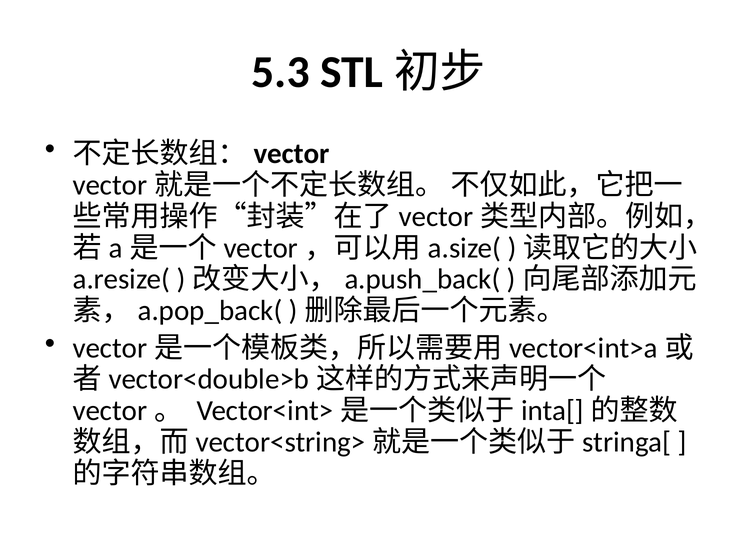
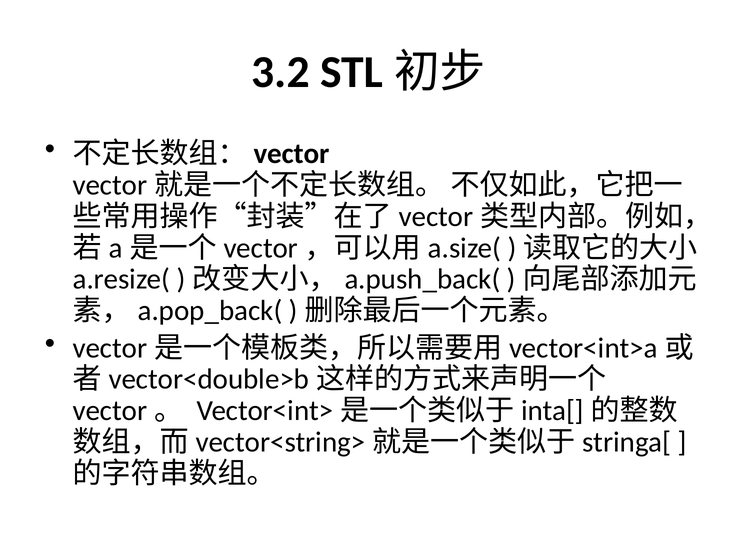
5.3: 5.3 -> 3.2 (280, 72)
